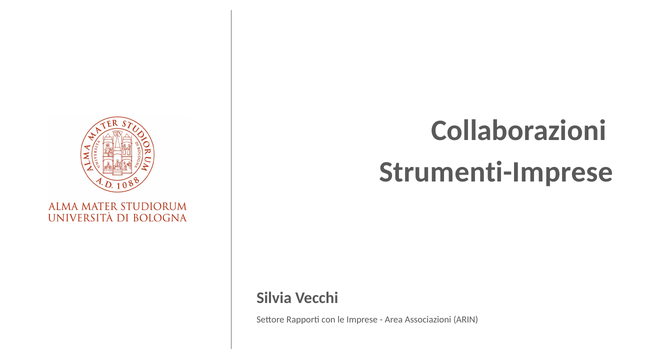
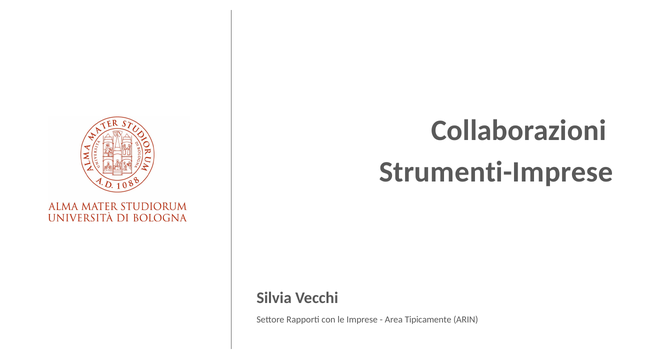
Associazioni: Associazioni -> Tipicamente (428, 320)
